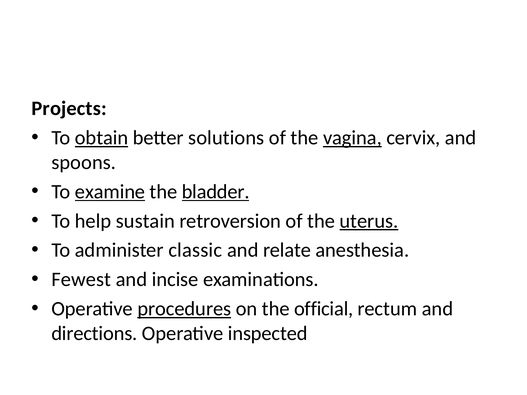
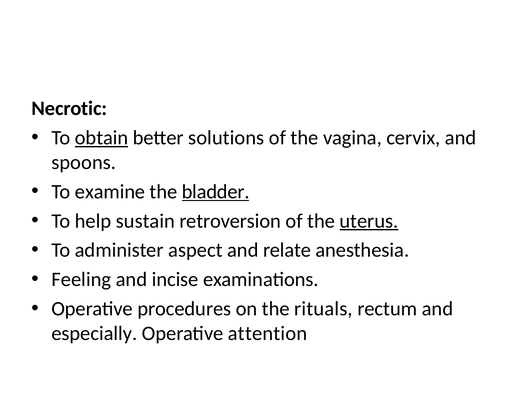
Projects: Projects -> Necrotic (69, 109)
vagina underline: present -> none (352, 138)
examine underline: present -> none (110, 192)
classic: classic -> aspect (195, 250)
Fewest: Fewest -> Feeling (81, 280)
procedures underline: present -> none (184, 309)
official: official -> rituals (323, 309)
directions: directions -> especially (94, 334)
inspected: inspected -> attention (268, 334)
